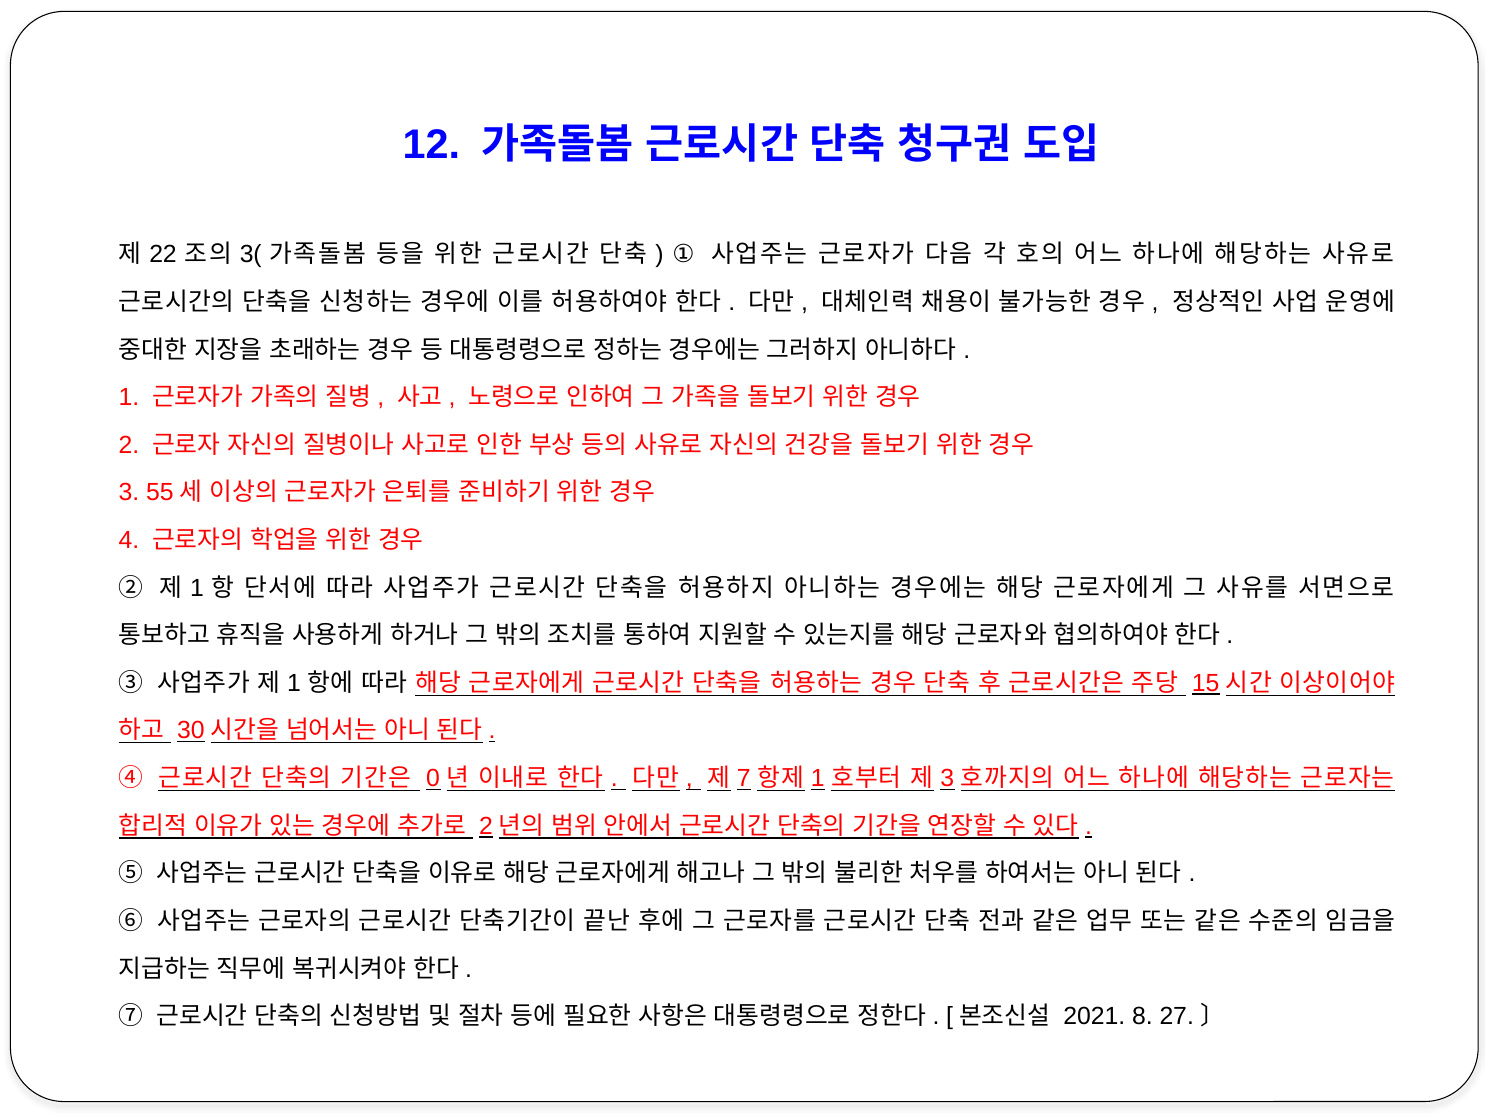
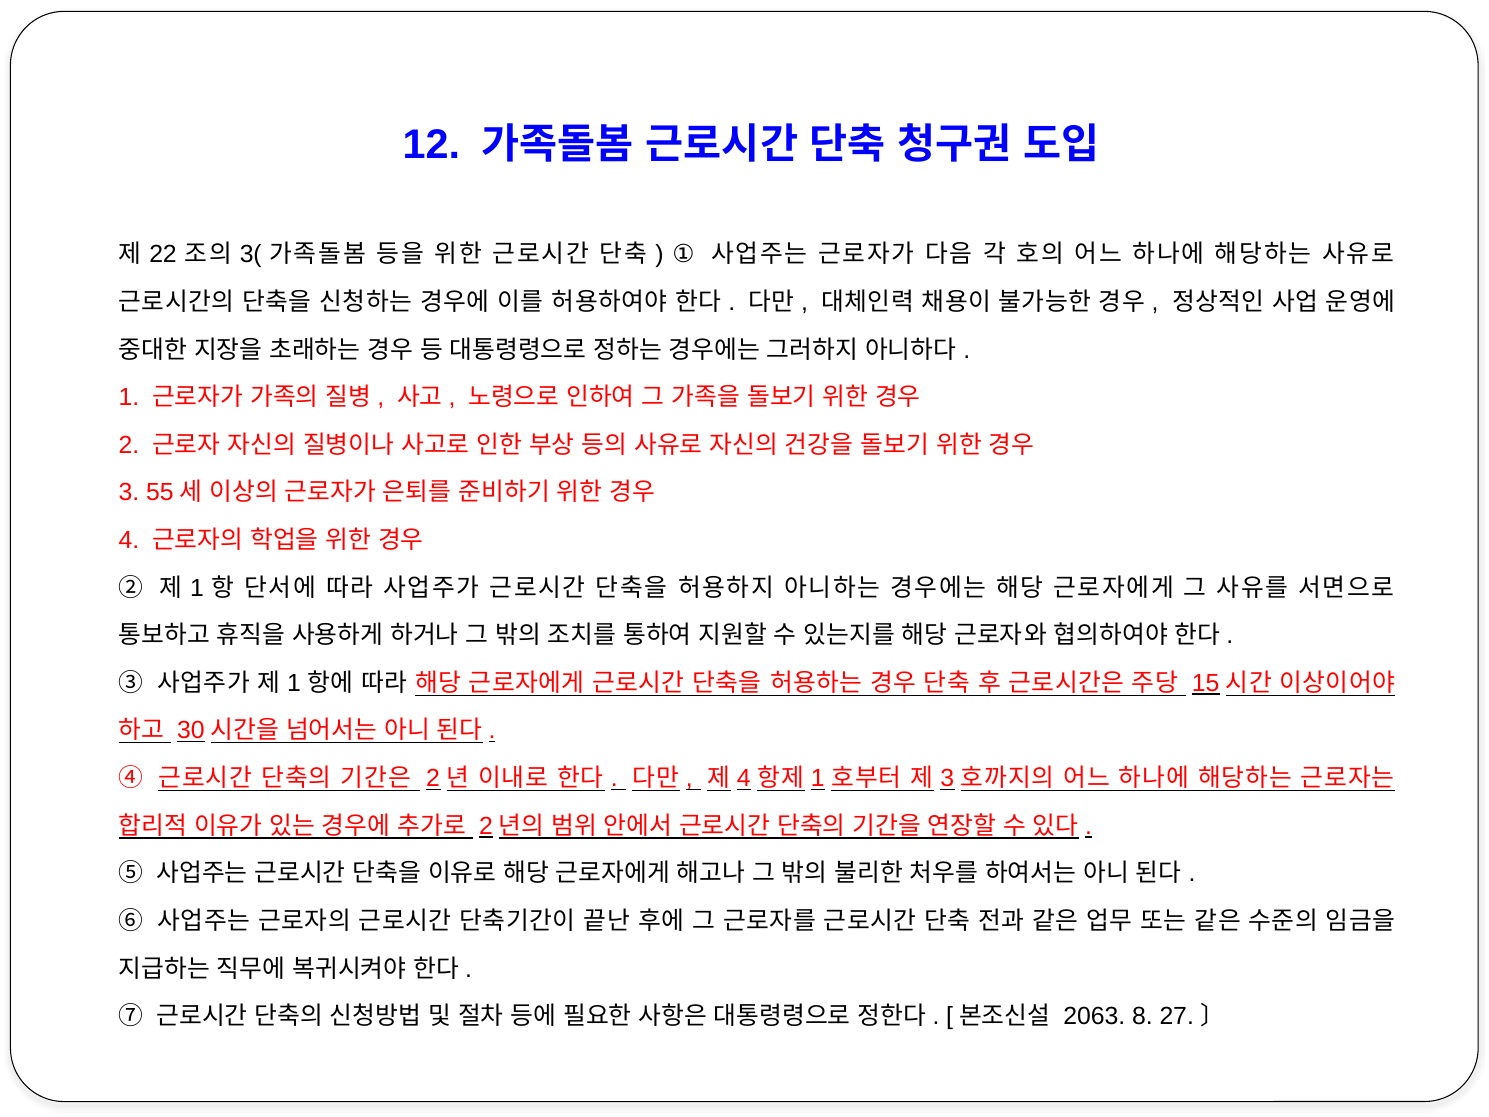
0: 0 -> 2 (433, 778)
7: 7 -> 4 (744, 778)
2021: 2021 -> 2063 (1094, 1016)
